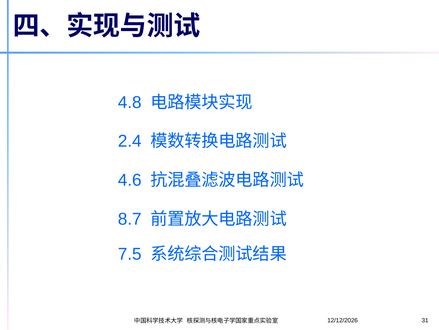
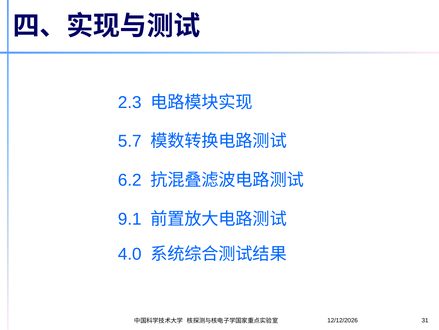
4.8: 4.8 -> 2.3 (130, 102)
2.4: 2.4 -> 5.7 (130, 141)
4.6: 4.6 -> 6.2 (130, 180)
8.7: 8.7 -> 9.1 (130, 219)
7.5: 7.5 -> 4.0 (130, 254)
